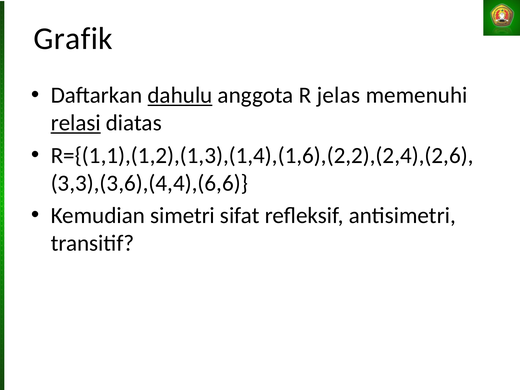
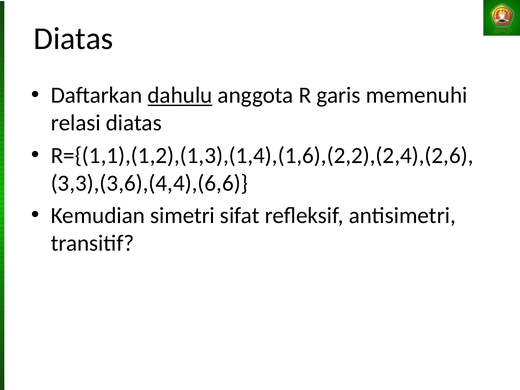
Grafik: Grafik -> Diatas (73, 39)
jelas: jelas -> garis (339, 95)
relasi underline: present -> none (76, 123)
